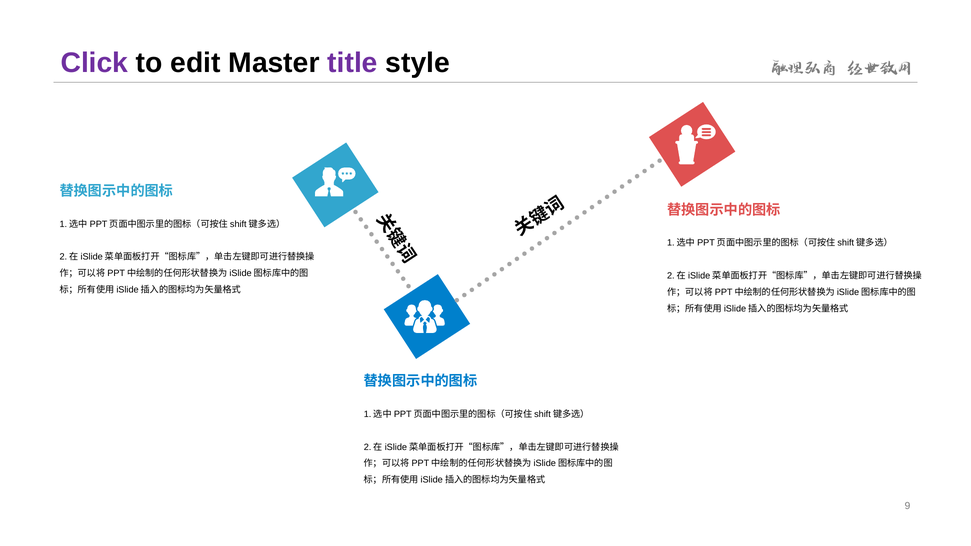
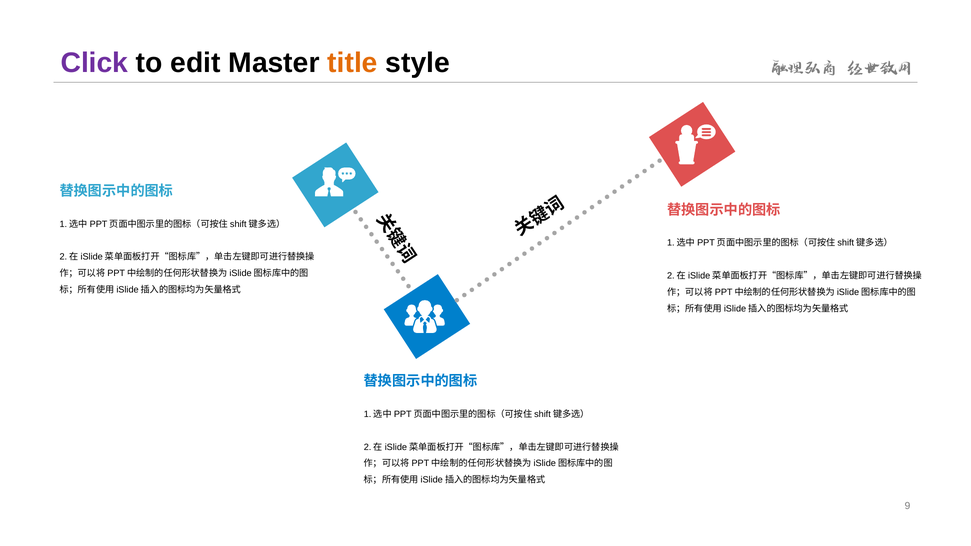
title colour: purple -> orange (353, 63)
